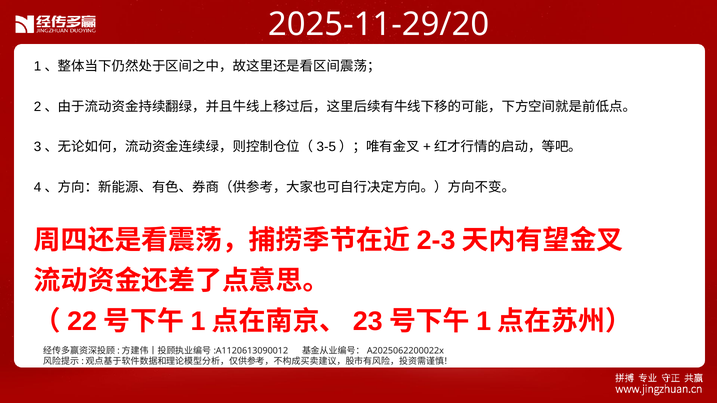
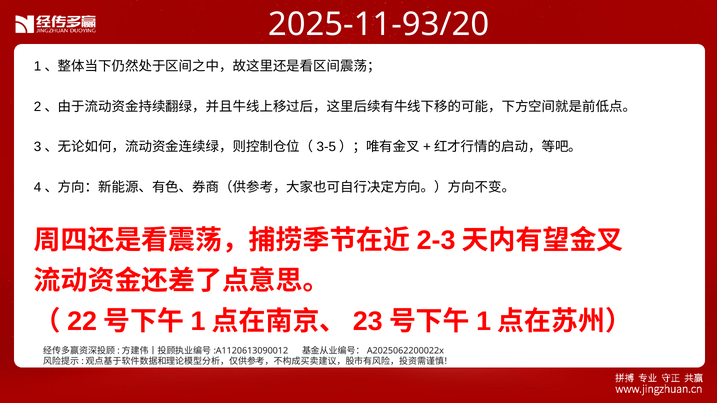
2025-11-29/20: 2025-11-29/20 -> 2025-11-93/20 (379, 25)
